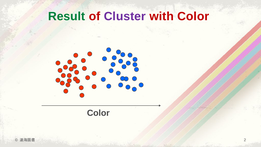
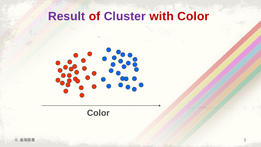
Result colour: green -> purple (67, 16)
